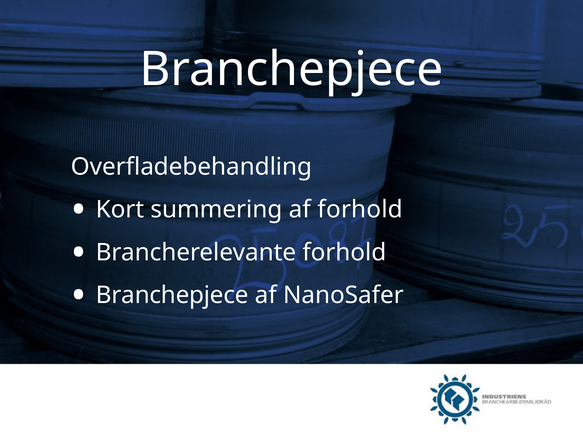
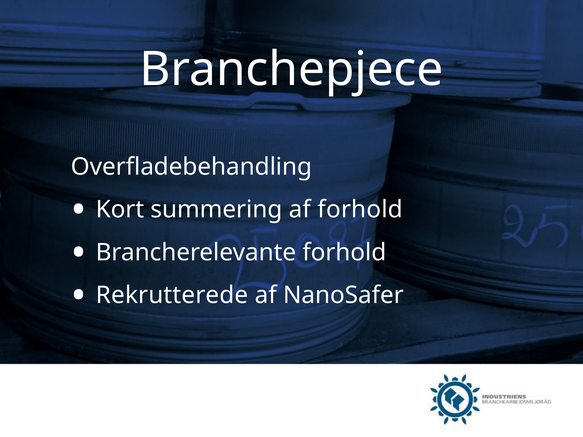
Branchepjece: Branchepjece -> Rekrutterede (172, 295)
